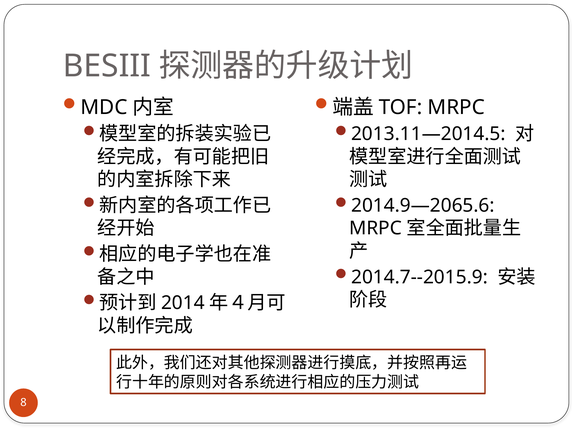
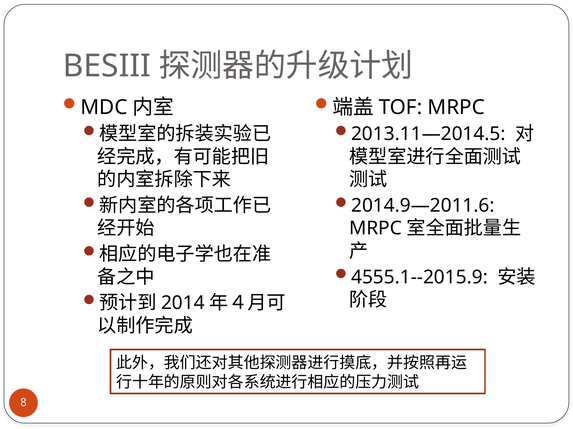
2014.9—2065.6: 2014.9—2065.6 -> 2014.9—2011.6 (423, 206)
2014.7--2015.9: 2014.7--2015.9 -> 4555.1--2015.9 (419, 278)
